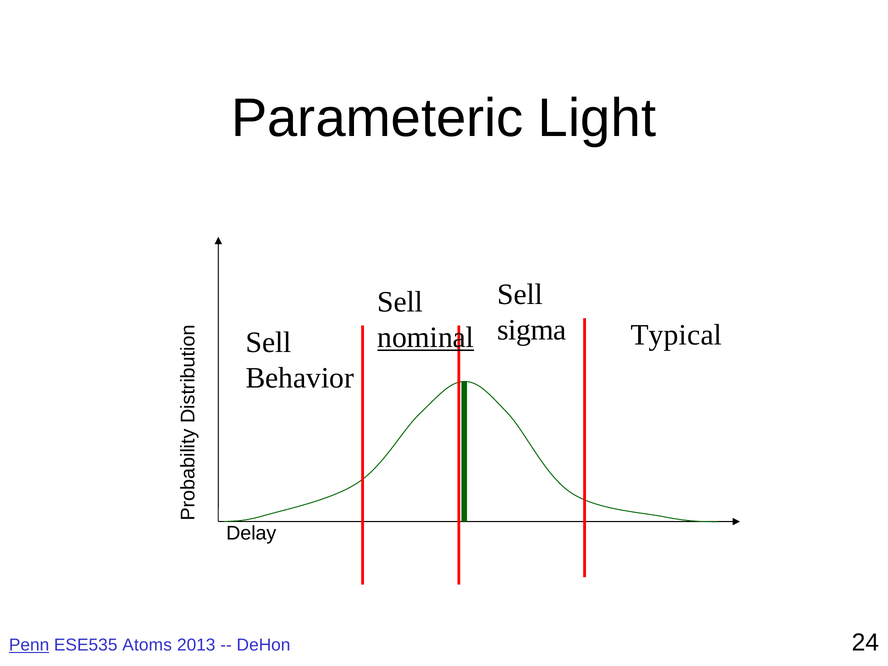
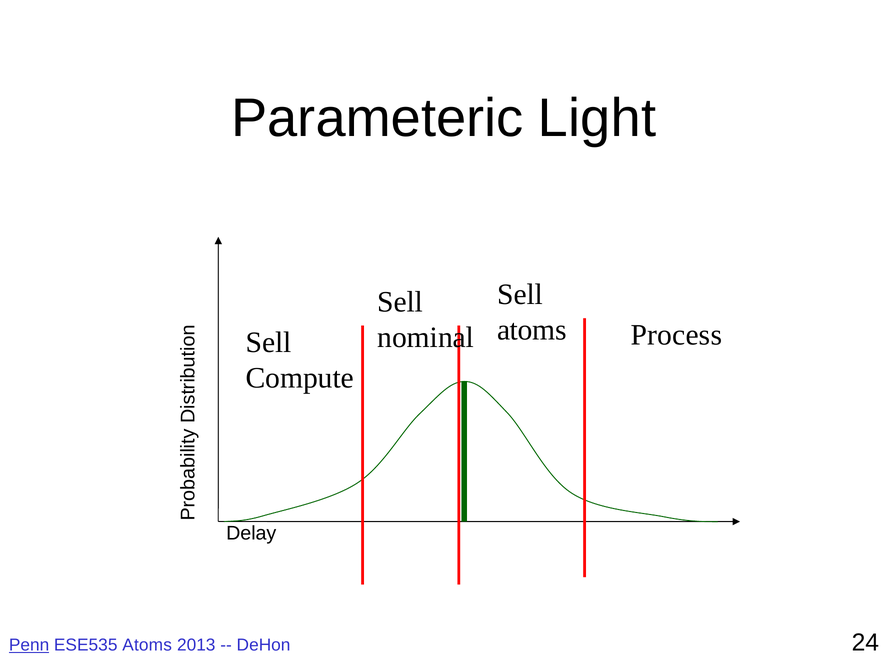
sigma: sigma -> atoms (532, 330)
Typical: Typical -> Process (676, 335)
nominal underline: present -> none (426, 337)
Behavior: Behavior -> Compute (300, 378)
